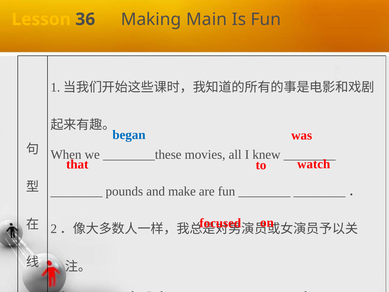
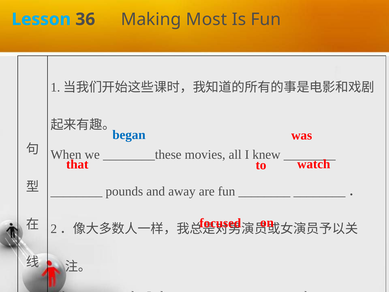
Lesson colour: yellow -> light blue (41, 19)
Making Main: Main -> Most (207, 19)
make: make -> away (182, 191)
